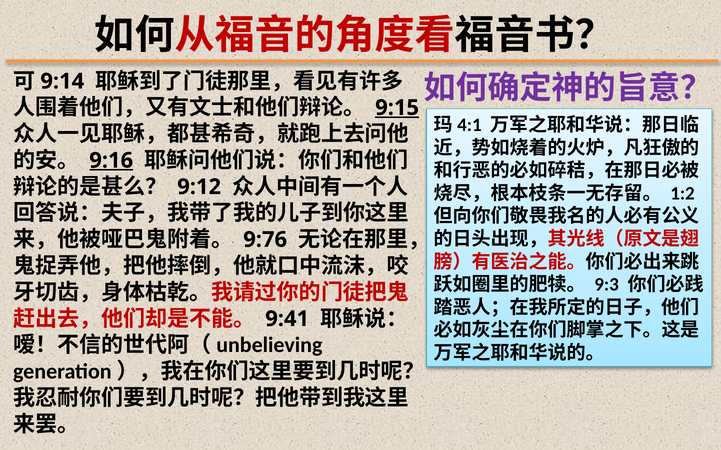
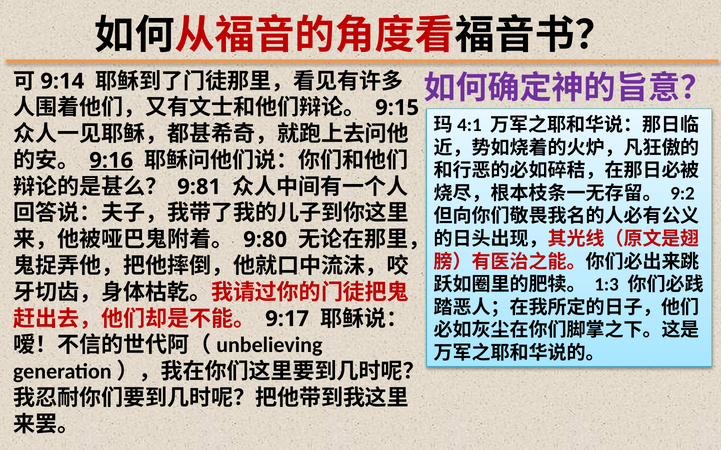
9:15 underline: present -> none (397, 108)
9:12: 9:12 -> 9:81 (199, 187)
1:2: 1:2 -> 9:2 (682, 194)
9:76: 9:76 -> 9:80 (265, 240)
9:3: 9:3 -> 1:3 (607, 285)
9:41: 9:41 -> 9:17 (287, 319)
